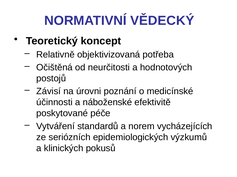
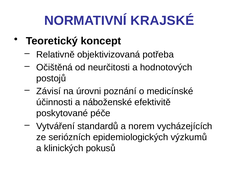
VĚDECKÝ: VĚDECKÝ -> KRAJSKÉ (162, 21)
